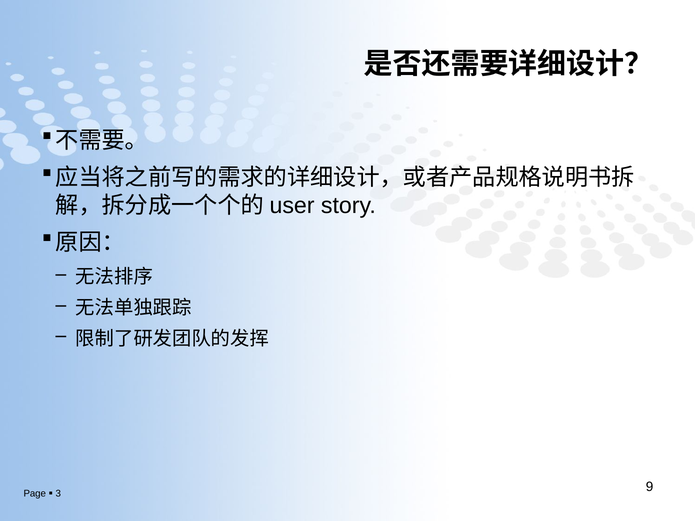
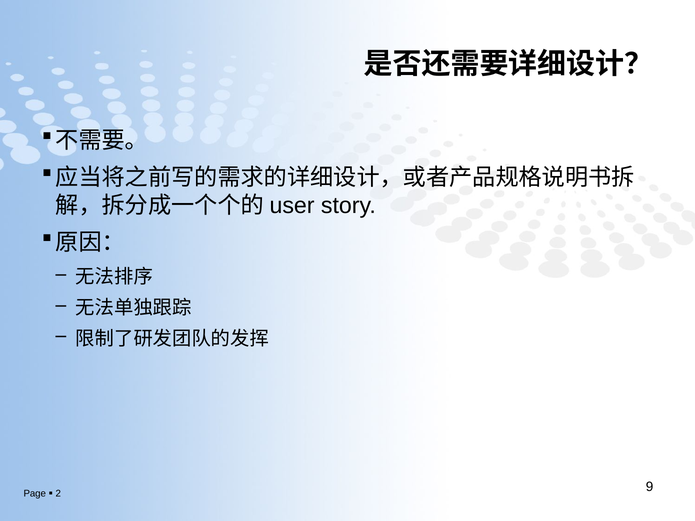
3: 3 -> 2 (58, 494)
